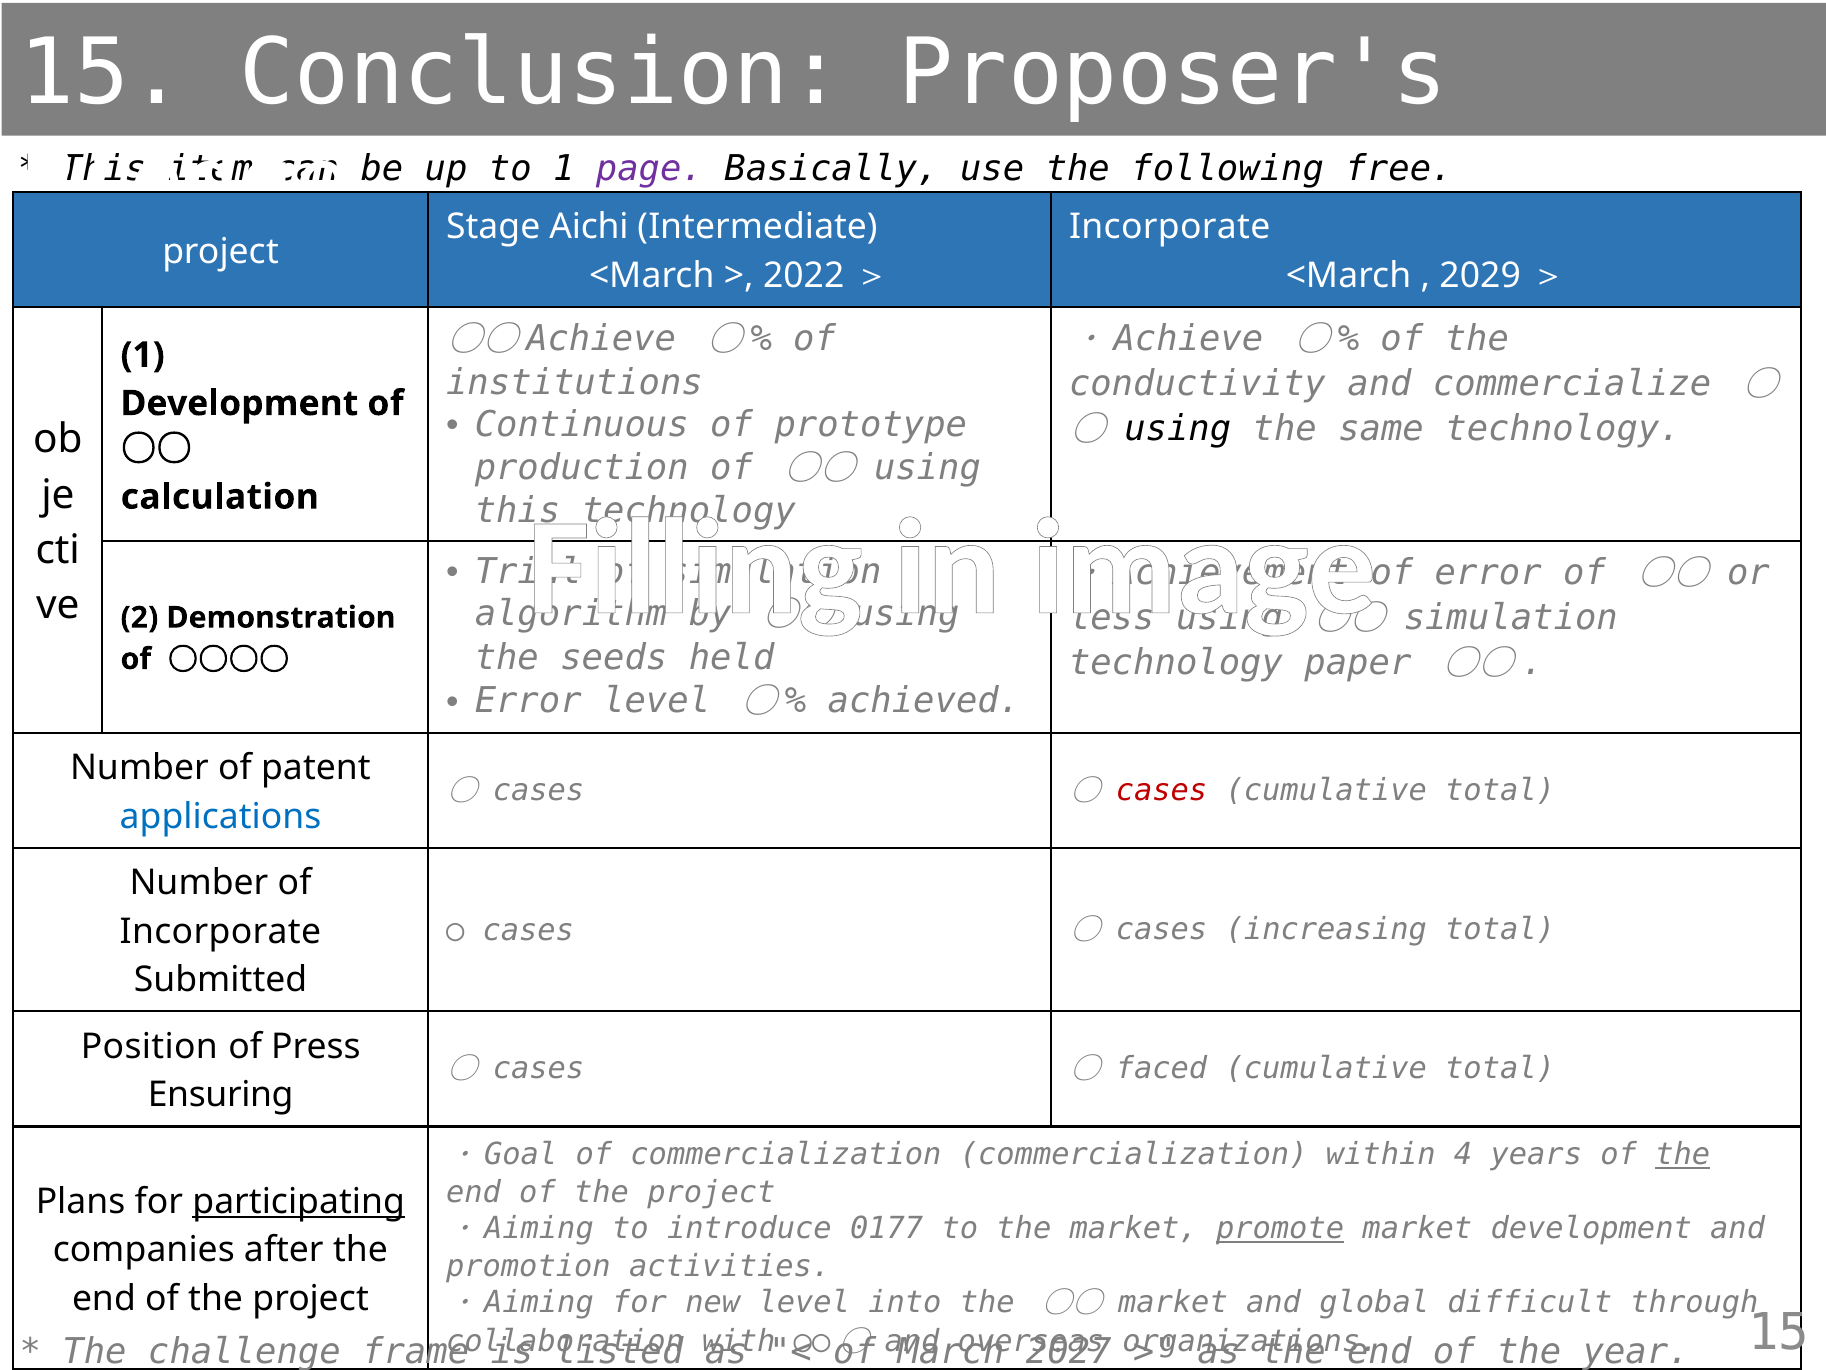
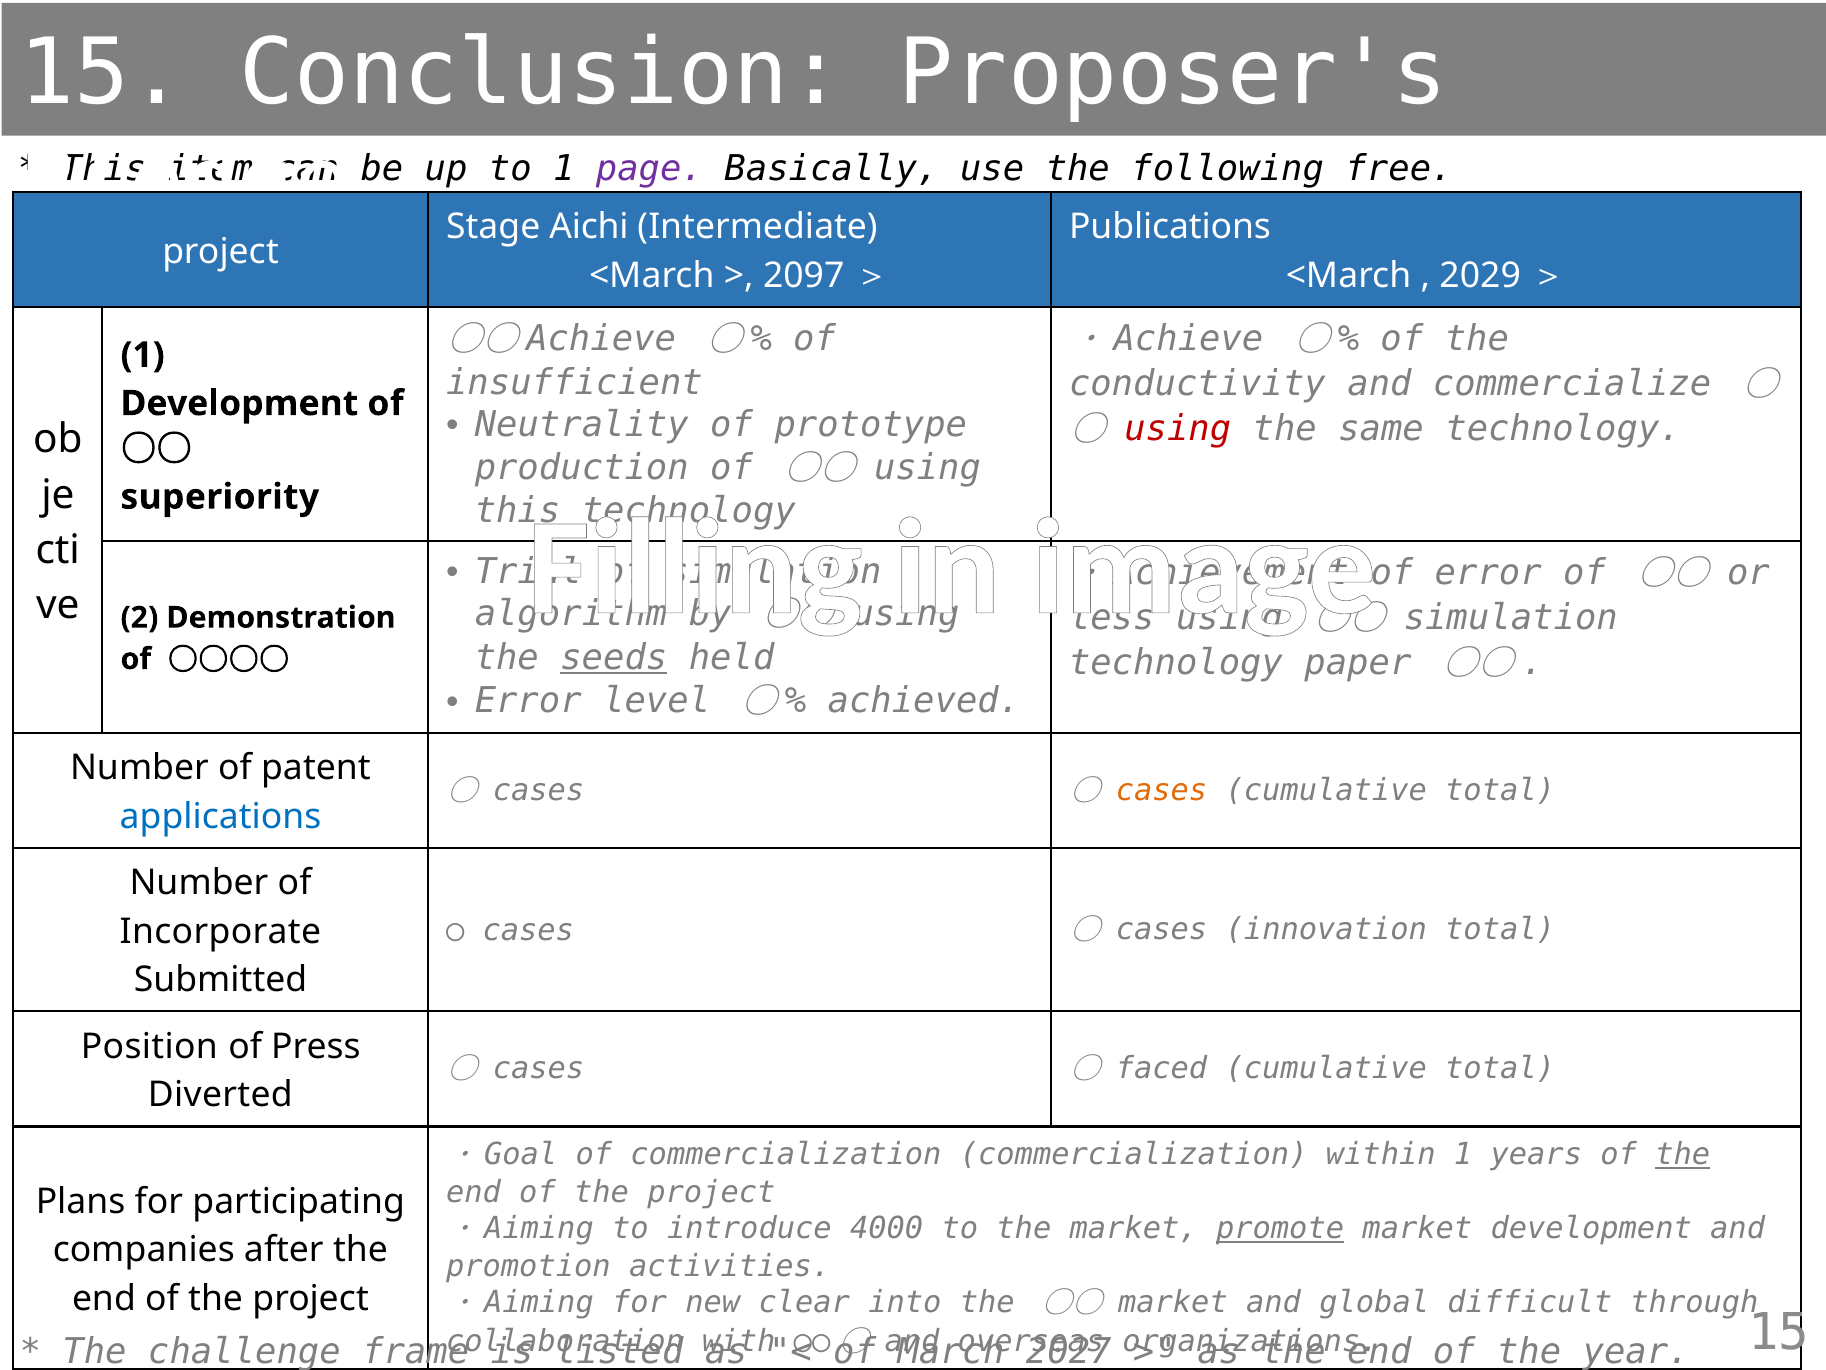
Incorporate: Incorporate -> Publications (1170, 227)
2022: 2022 -> 2097 (804, 275)
institutions: institutions -> insufficient (574, 383)
Continuous: Continuous -> Neutrality (582, 424)
using colour: black -> red (1178, 429)
calculation: calculation -> superiority (220, 497)
seeds underline: none -> present (614, 658)
cases colour: red -> orange (1162, 790)
increasing: increasing -> innovation (1326, 929)
Ensuring: Ensuring -> Diverted (220, 1095)
within 4: 4 -> 1 (1463, 1154)
participating underline: present -> none (299, 1201)
0177: 0177 -> 4000 (887, 1228)
new level: level -> clear (804, 1302)
